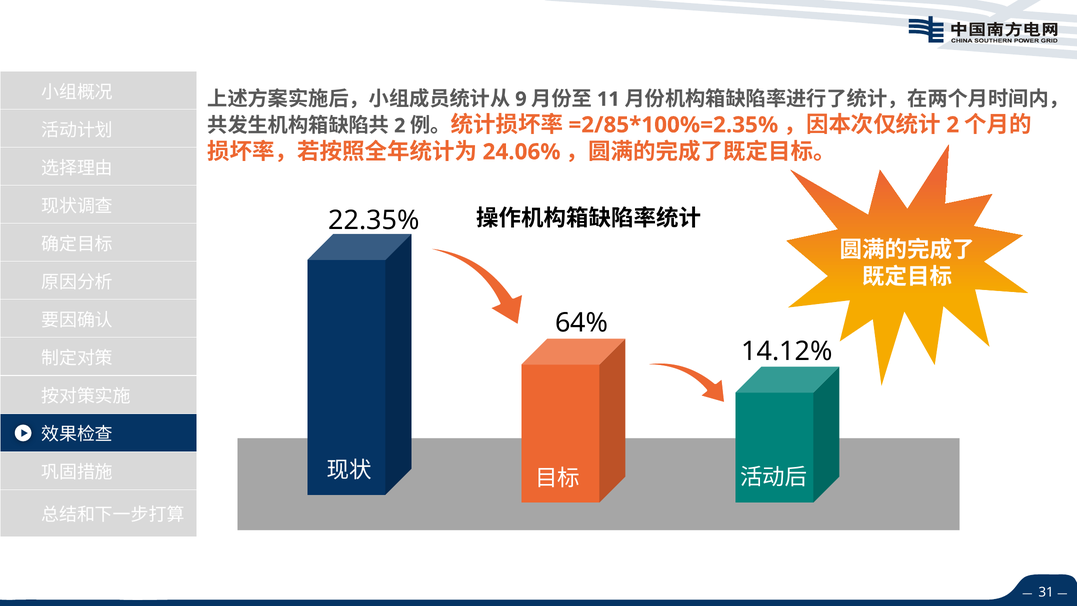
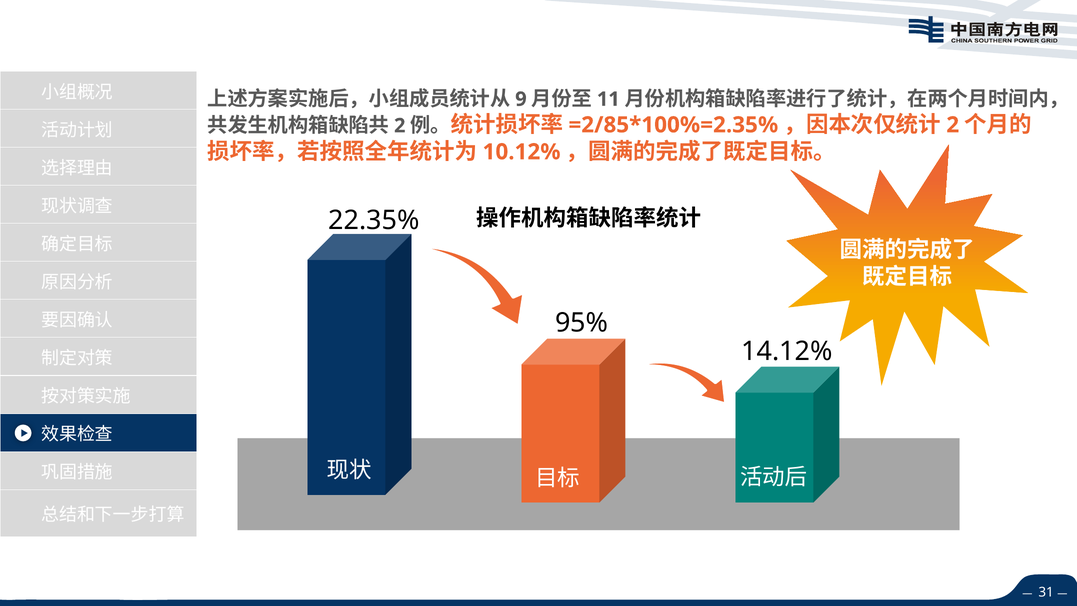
24.06%: 24.06% -> 10.12% (522, 152)
64%: 64% -> 95% (582, 323)
